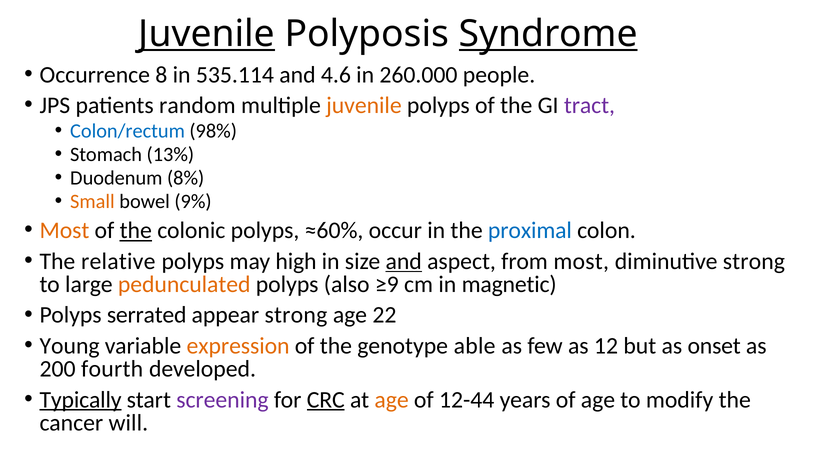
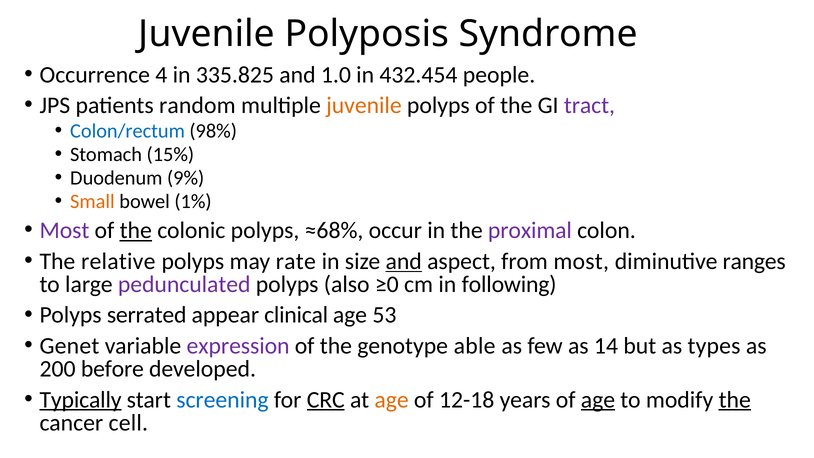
Juvenile underline: present -> none (207, 34)
Syndrome underline: present -> none (548, 34)
8: 8 -> 4 (161, 75)
535.114: 535.114 -> 335.825 (235, 75)
4.6: 4.6 -> 1.0 (336, 75)
260.000: 260.000 -> 432.454 (418, 75)
13%: 13% -> 15% (170, 154)
8%: 8% -> 9% (186, 178)
9%: 9% -> 1% (193, 202)
Most colour: orange -> purple (64, 230)
≈60%: ≈60% -> ≈68% (334, 230)
proximal colour: blue -> purple (530, 230)
high: high -> rate (296, 261)
diminutive strong: strong -> ranges (754, 261)
pedunculated colour: orange -> purple (184, 284)
≥9: ≥9 -> ≥0 (387, 284)
magnetic: magnetic -> following (509, 284)
appear strong: strong -> clinical (296, 315)
22: 22 -> 53 (384, 315)
Young: Young -> Genet (69, 346)
expression colour: orange -> purple (238, 346)
12: 12 -> 14 (606, 346)
onset: onset -> types (714, 346)
fourth: fourth -> before (112, 369)
screening colour: purple -> blue (222, 400)
12-44: 12-44 -> 12-18 (467, 400)
age underline: none -> present (598, 400)
the underline: none -> present (735, 400)
will: will -> cell (128, 423)
